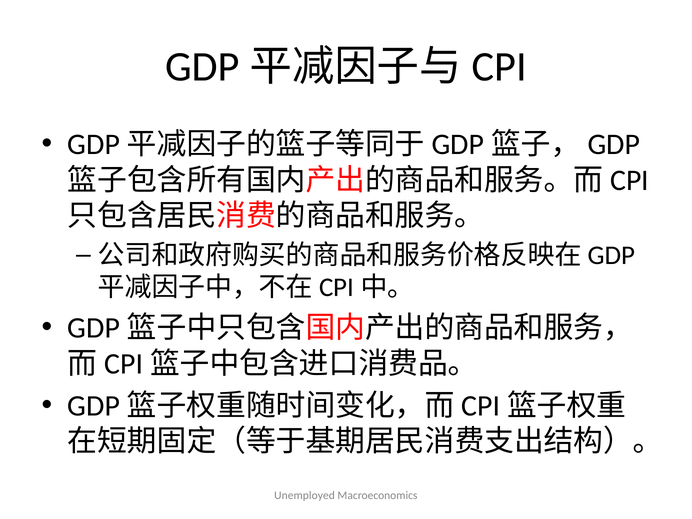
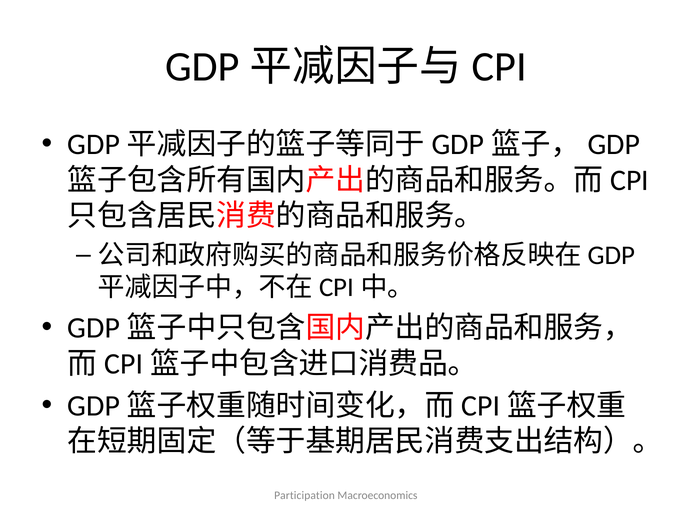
Unemployed: Unemployed -> Participation (305, 496)
